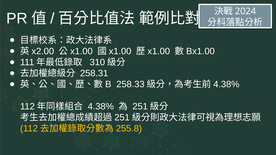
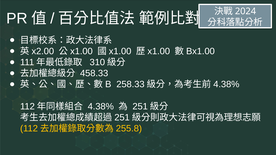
258.31: 258.31 -> 458.33 (94, 73)
